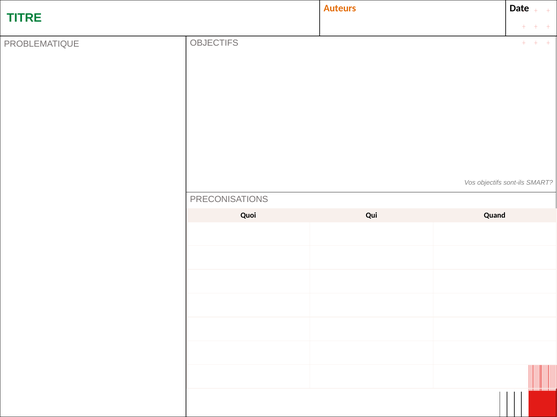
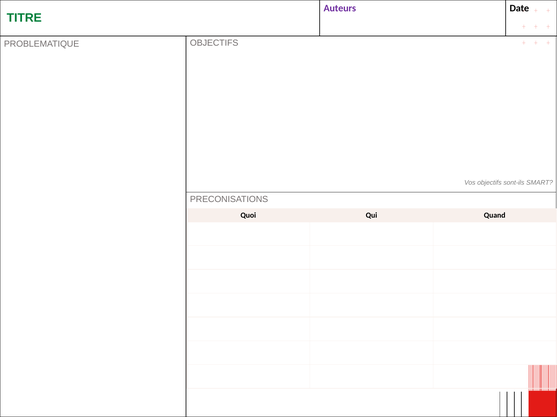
Auteurs colour: orange -> purple (340, 8)
